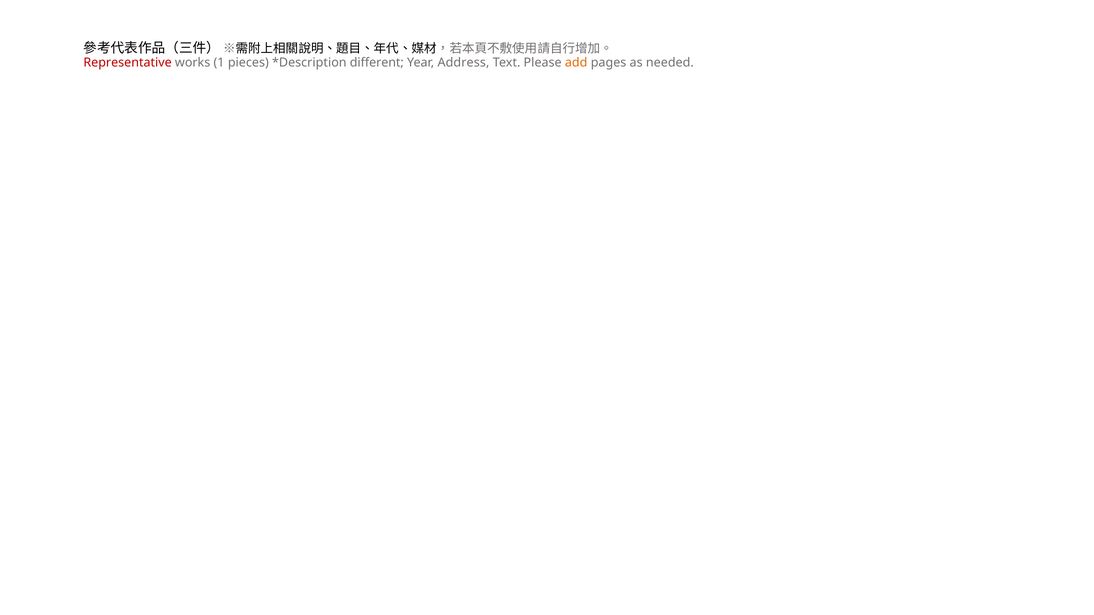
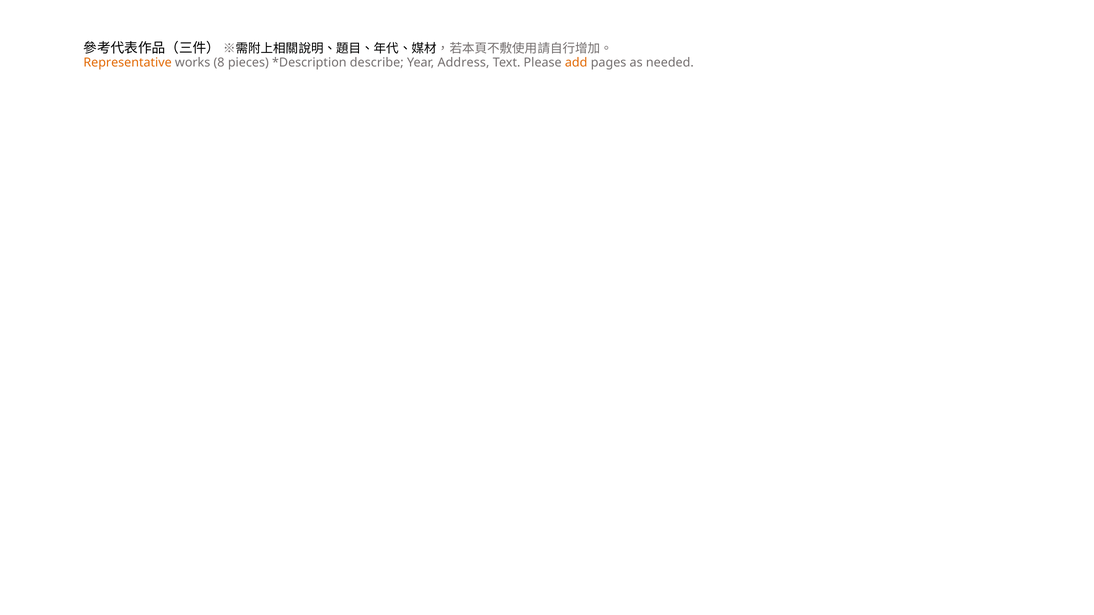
Representative colour: red -> orange (128, 63)
1: 1 -> 8 (219, 63)
different: different -> describe (377, 63)
